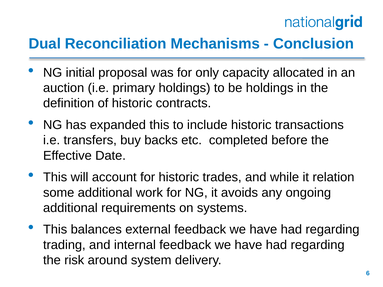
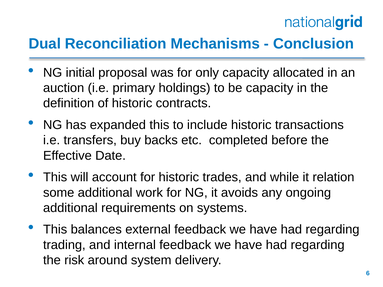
be holdings: holdings -> capacity (270, 88)
